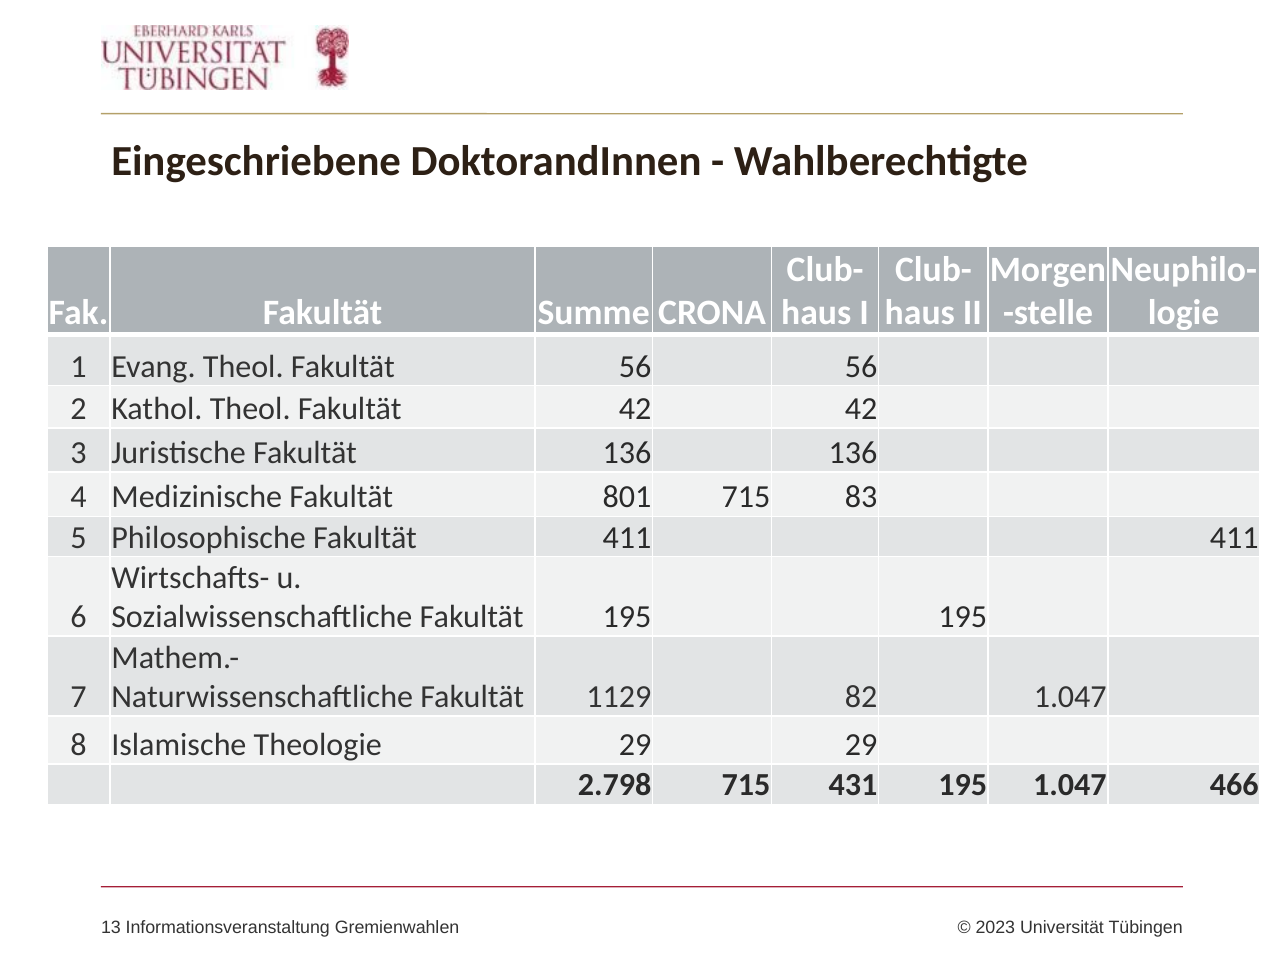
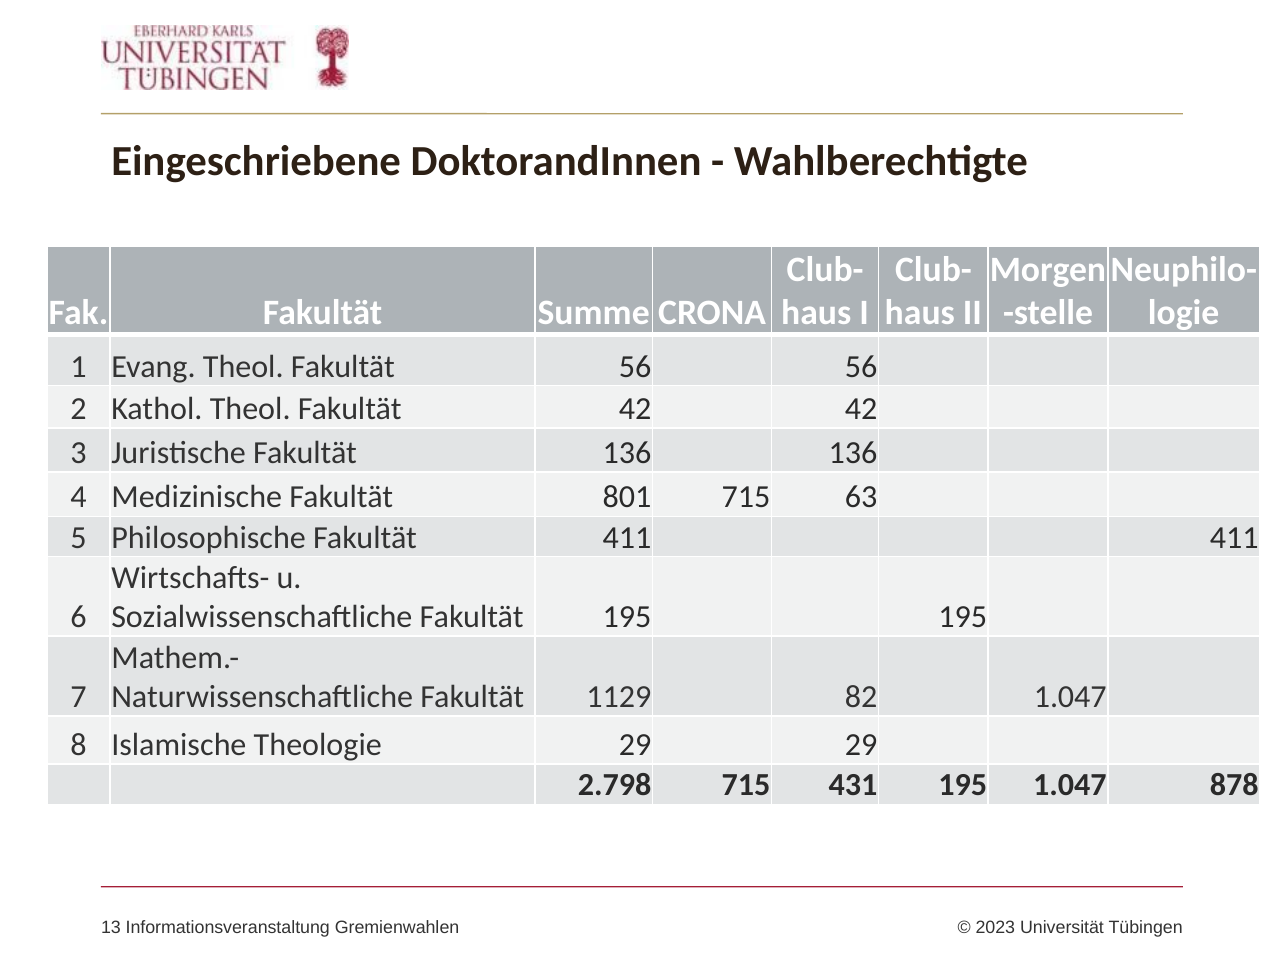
83: 83 -> 63 (861, 497)
466: 466 -> 878 (1234, 785)
